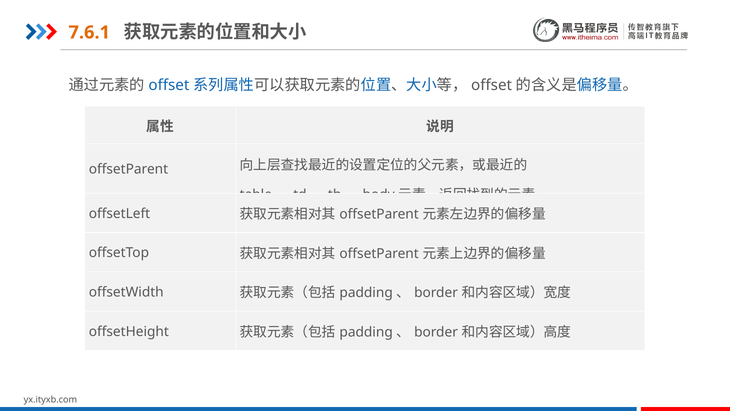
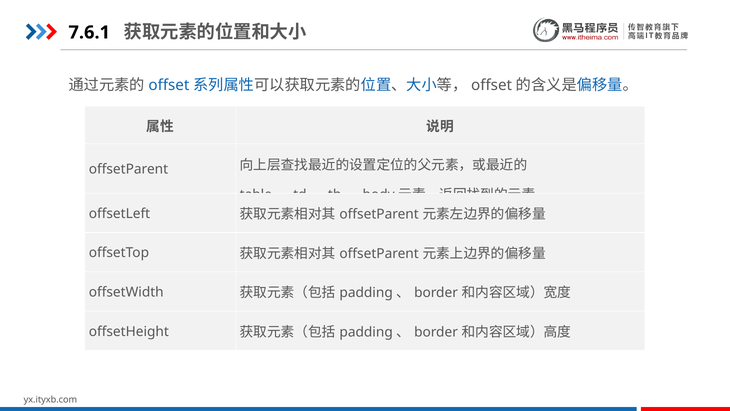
7.6.1 colour: orange -> black (89, 32)
